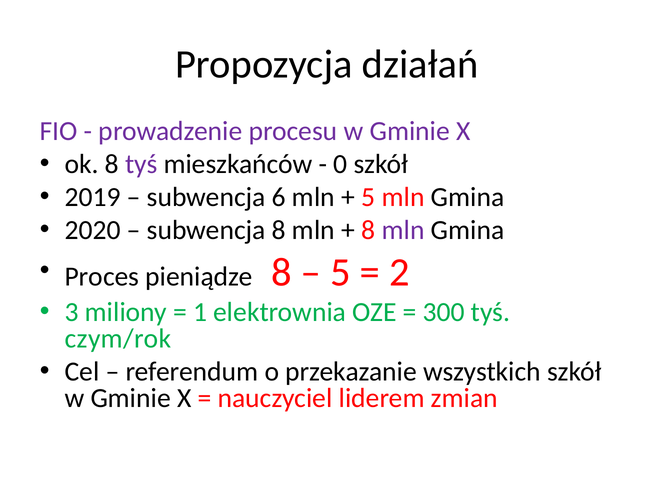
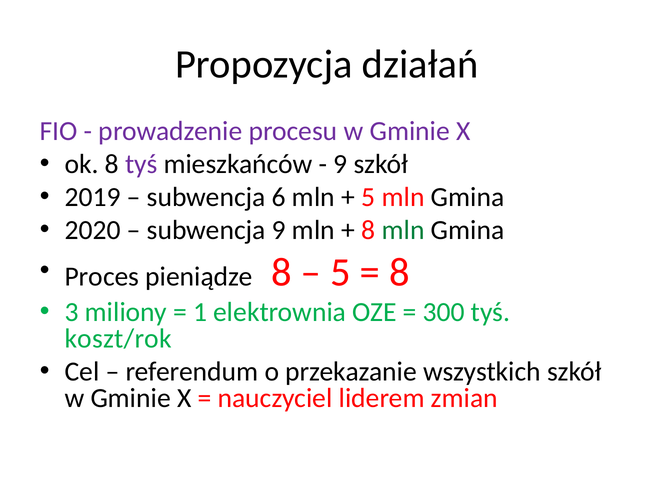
0: 0 -> 9 (340, 164)
subwencja 8: 8 -> 9 (279, 230)
mln colour: purple -> green (403, 230)
2: 2 -> 8 (400, 273)
czym/rok: czym/rok -> koszt/rok (118, 339)
